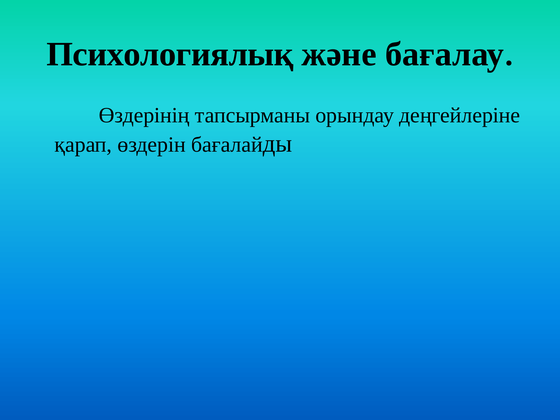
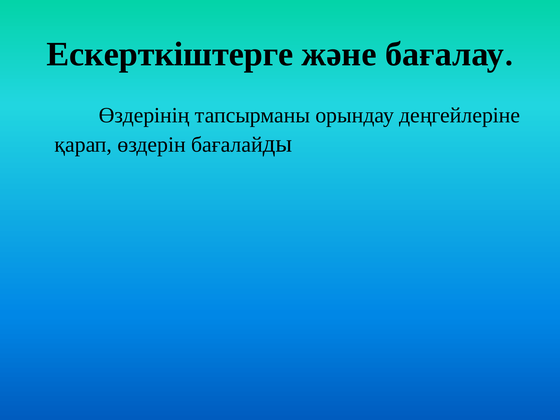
Психологиялық: Психологиялық -> Ескерткіштерге (170, 54)
